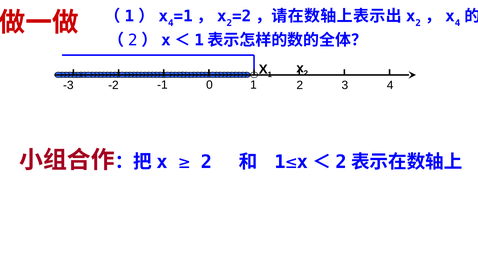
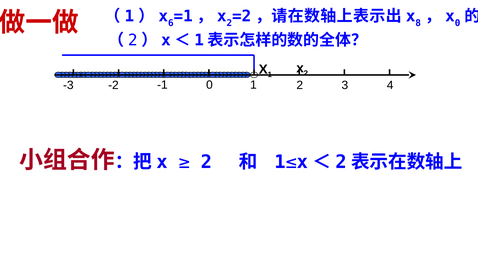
4: 4 -> 6 (171, 23)
2: 2 -> 8 (418, 23)
4: 4 -> 0 (458, 23)
